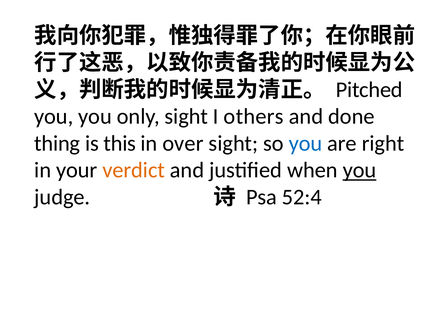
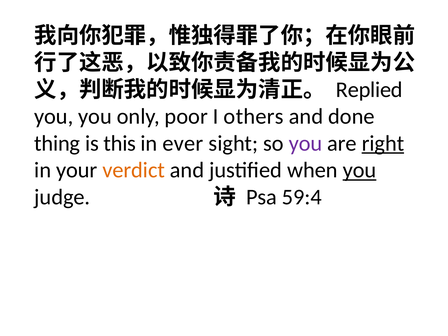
Pitched: Pitched -> Replied (369, 90)
only sight: sight -> poor (186, 116)
over: over -> ever (183, 143)
you colour: blue -> purple (306, 143)
right underline: none -> present (383, 143)
52:4: 52:4 -> 59:4 (302, 197)
